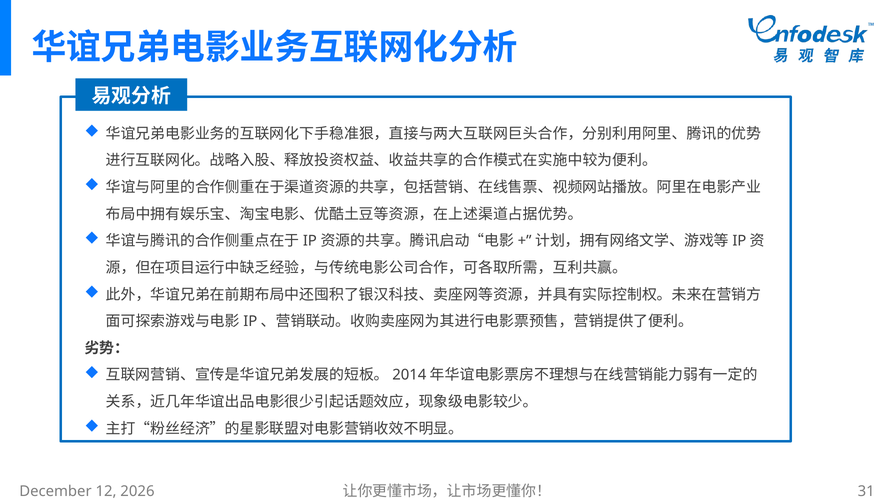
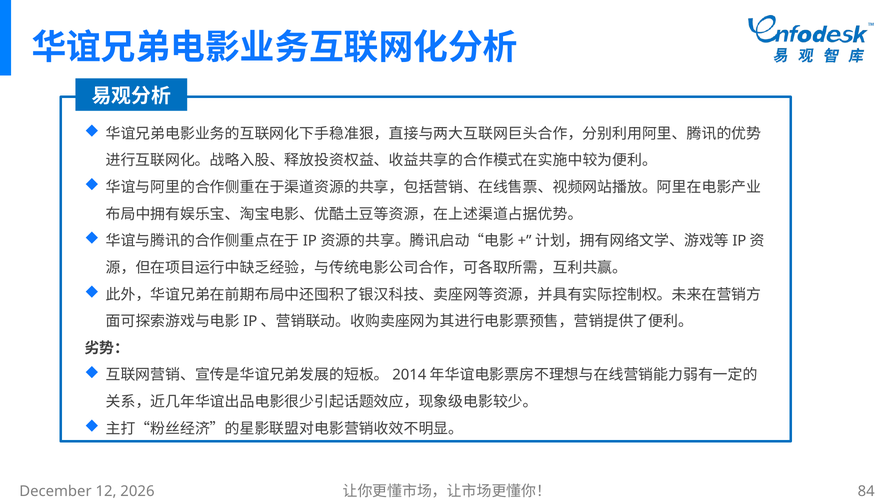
31: 31 -> 84 (866, 491)
